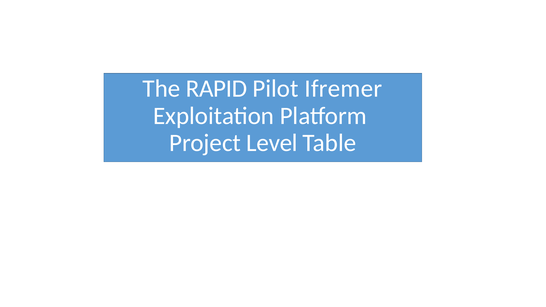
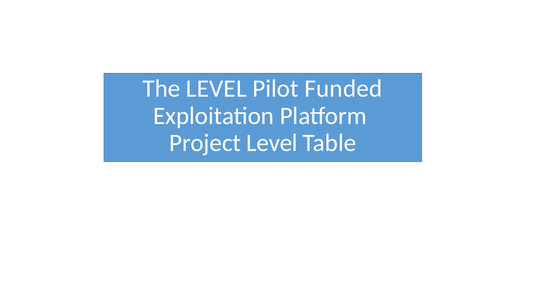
The RAPID: RAPID -> LEVEL (216, 89)
Ifremer: Ifremer -> Funded (343, 89)
